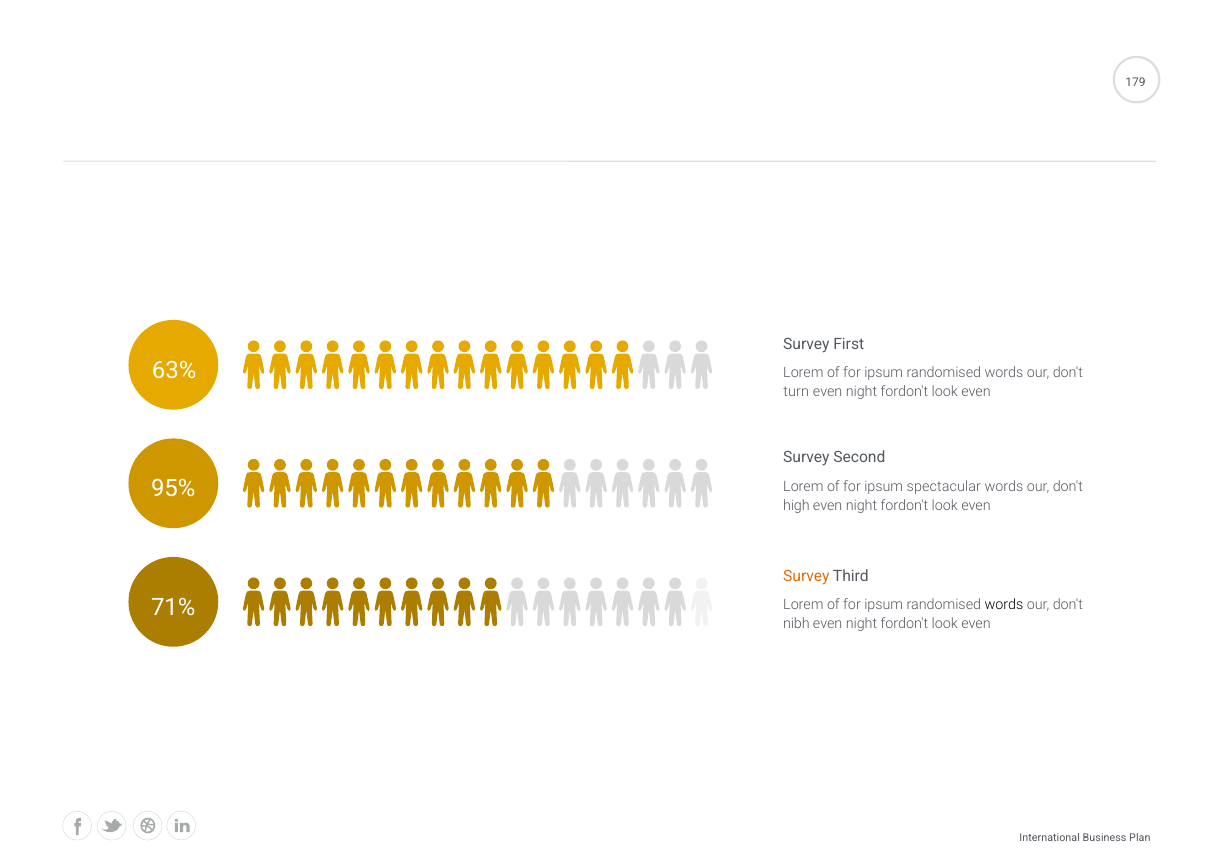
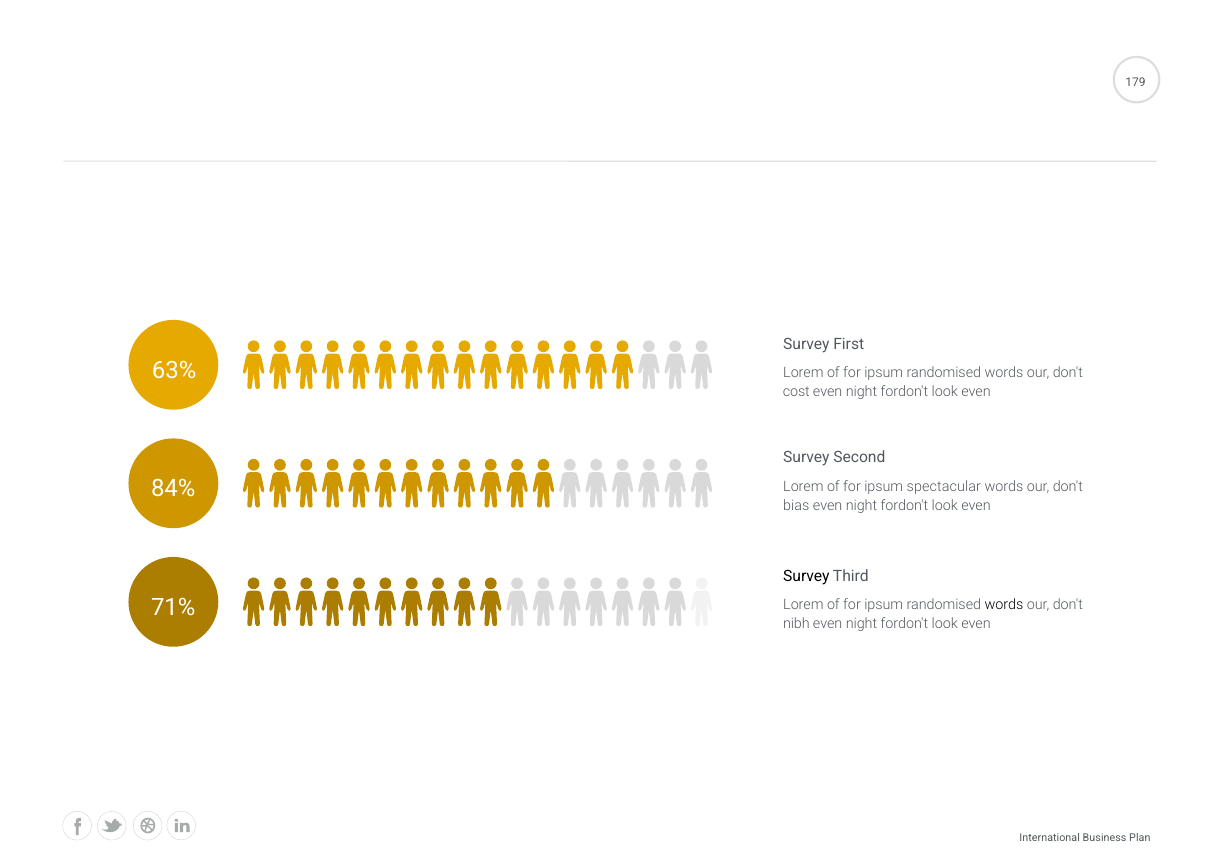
turn: turn -> cost (796, 392)
95%: 95% -> 84% (173, 489)
high: high -> bias (796, 506)
Survey colour: orange -> black (806, 577)
